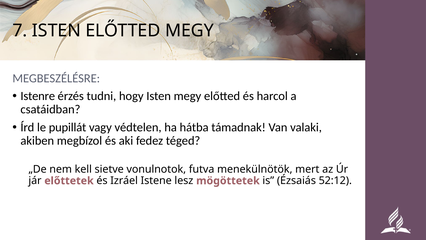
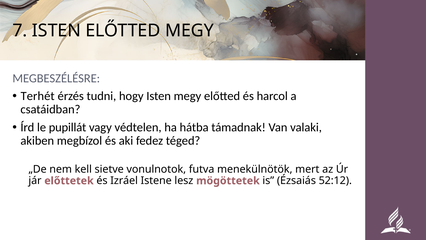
Istenre: Istenre -> Terhét (38, 96)
